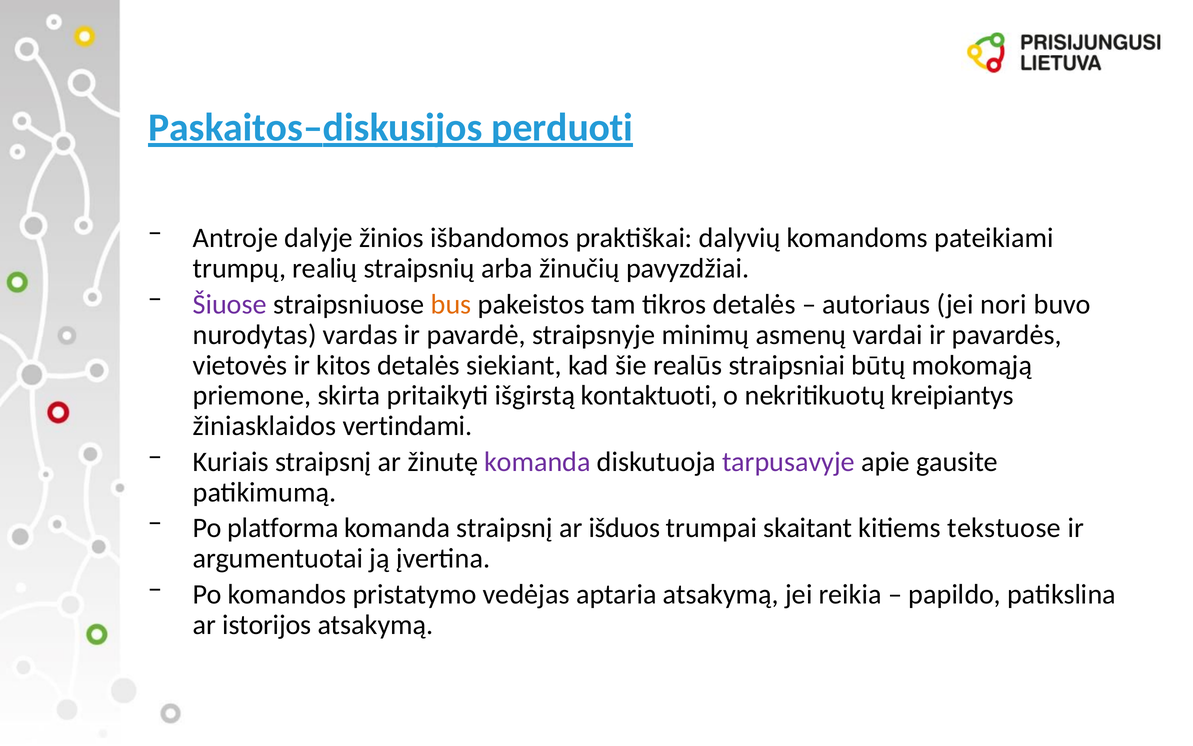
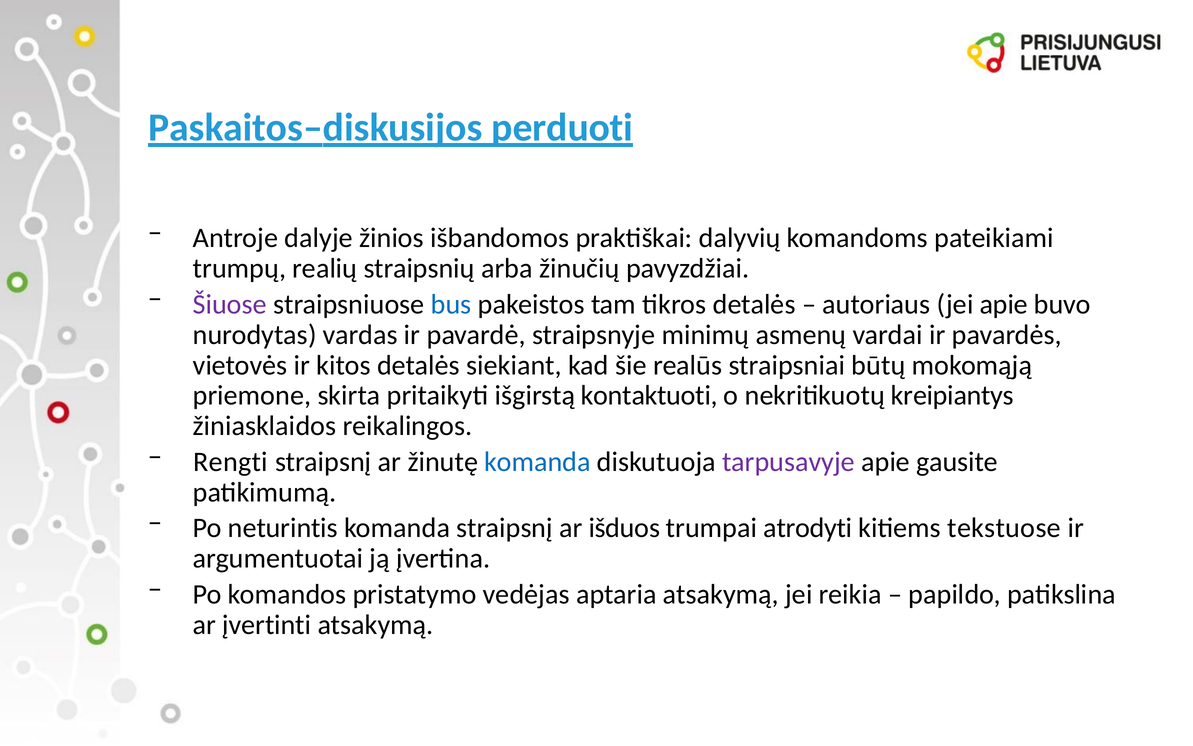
bus colour: orange -> blue (451, 304)
jei nori: nori -> apie (1004, 304)
vertindami: vertindami -> reikalingos (407, 426)
Kuriais: Kuriais -> Rengti (231, 462)
komanda colour: purple -> blue (537, 462)
platforma: platforma -> neturintis (283, 528)
skaitant: skaitant -> atrodyti (808, 528)
istorijos: istorijos -> įvertinti (267, 625)
